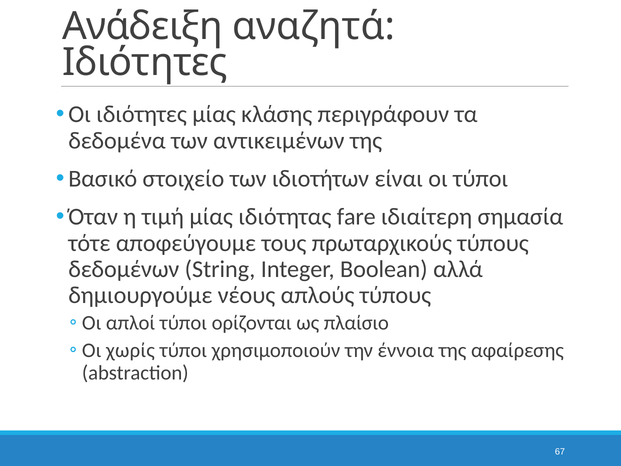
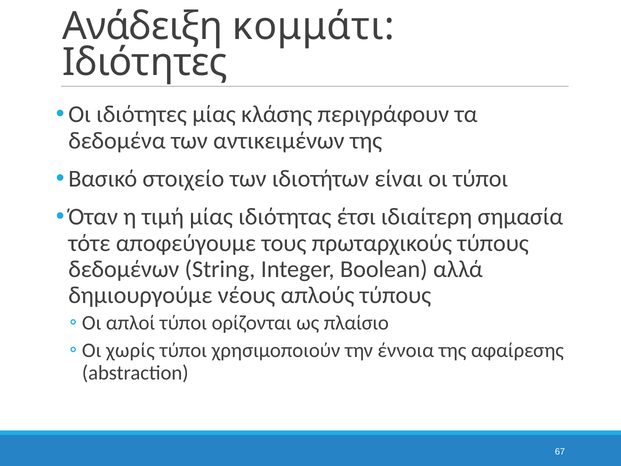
αναζητά: αναζητά -> κομμάτι (313, 27)
fare: fare -> έτσι (356, 217)
